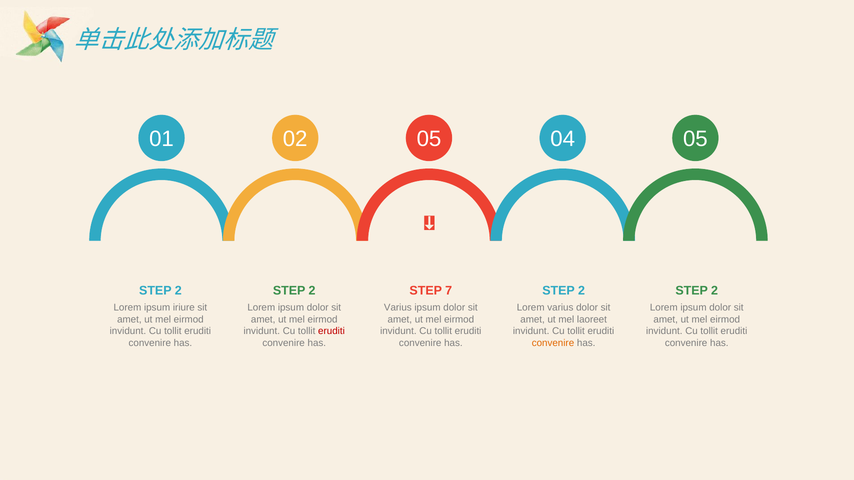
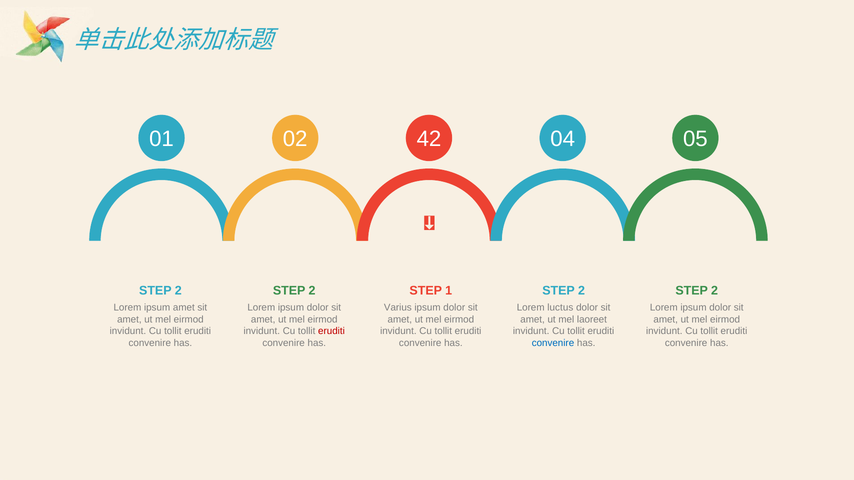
02 05: 05 -> 42 (429, 139)
7: 7 -> 1 (449, 291)
ipsum iriure: iriure -> amet (184, 308)
Lorem varius: varius -> luctus (560, 308)
convenire colour: orange -> blue (553, 343)
